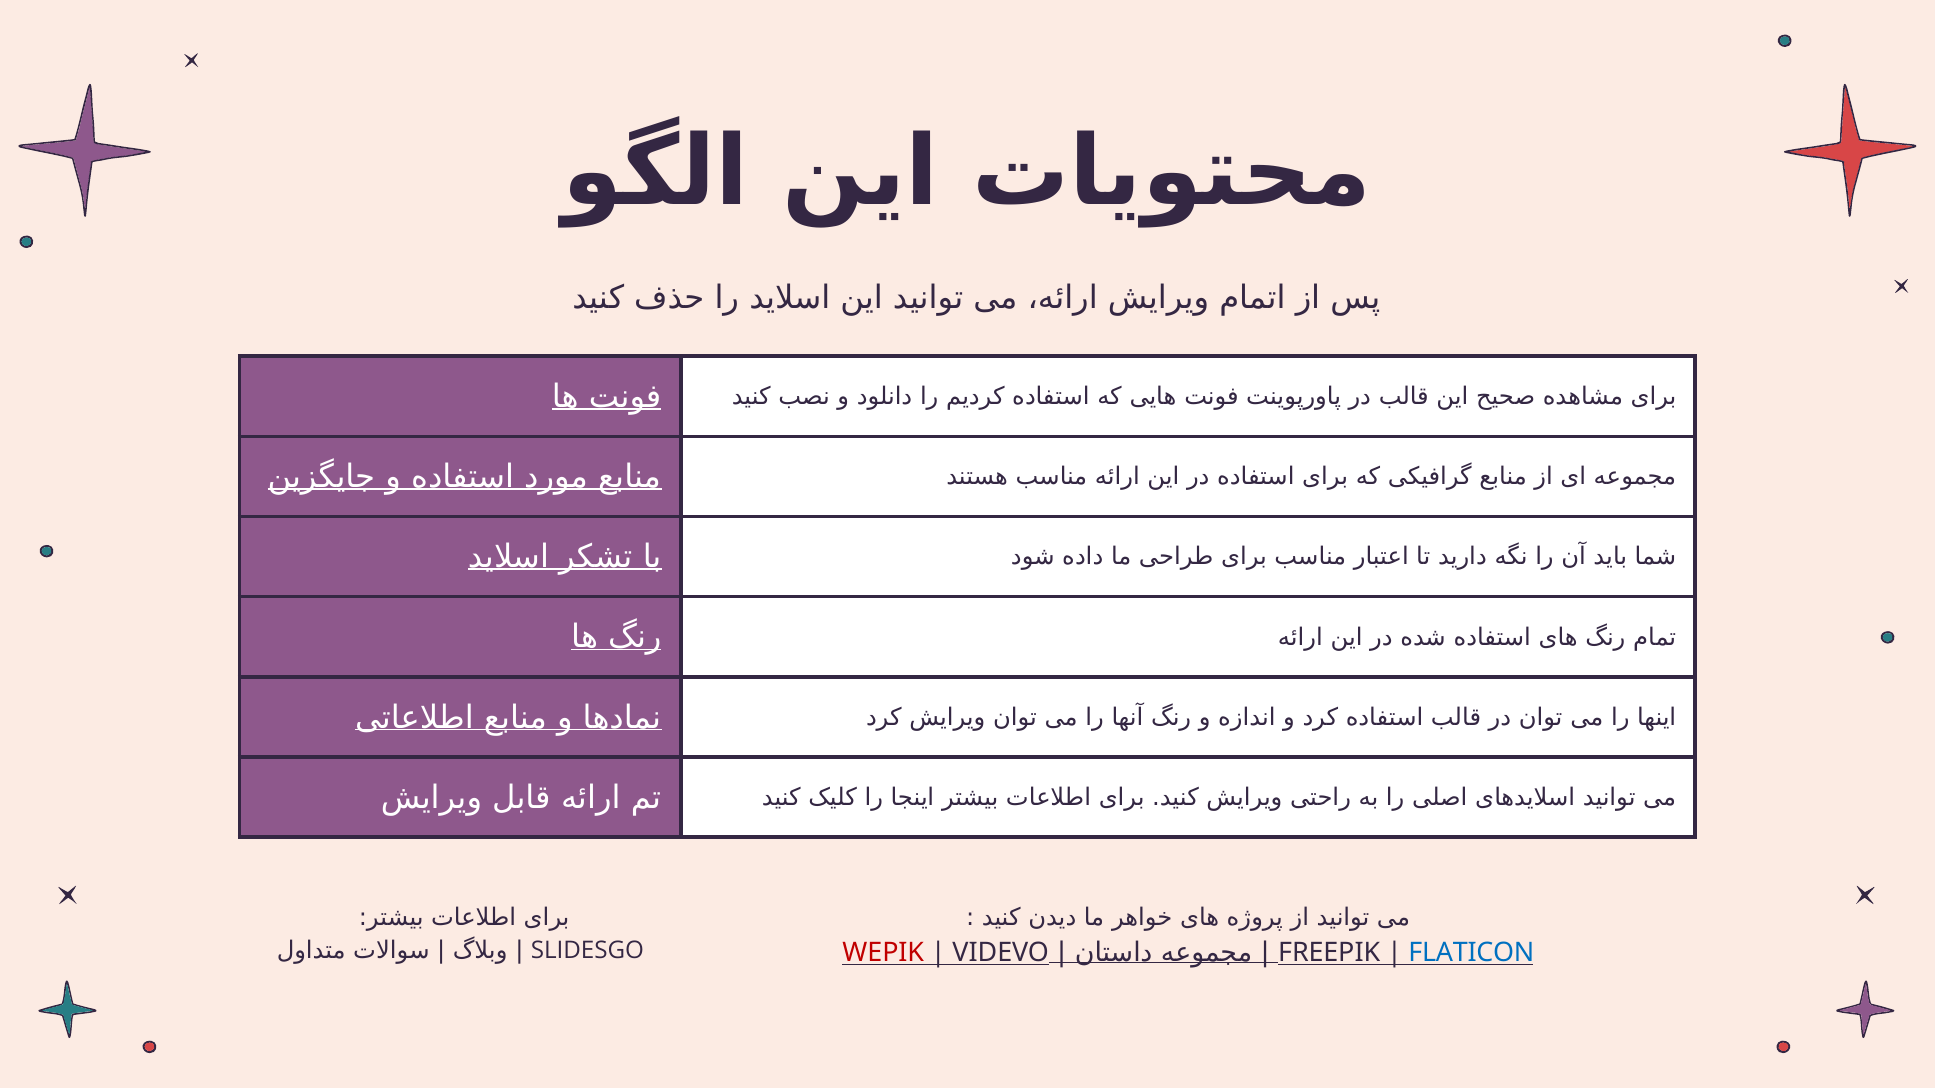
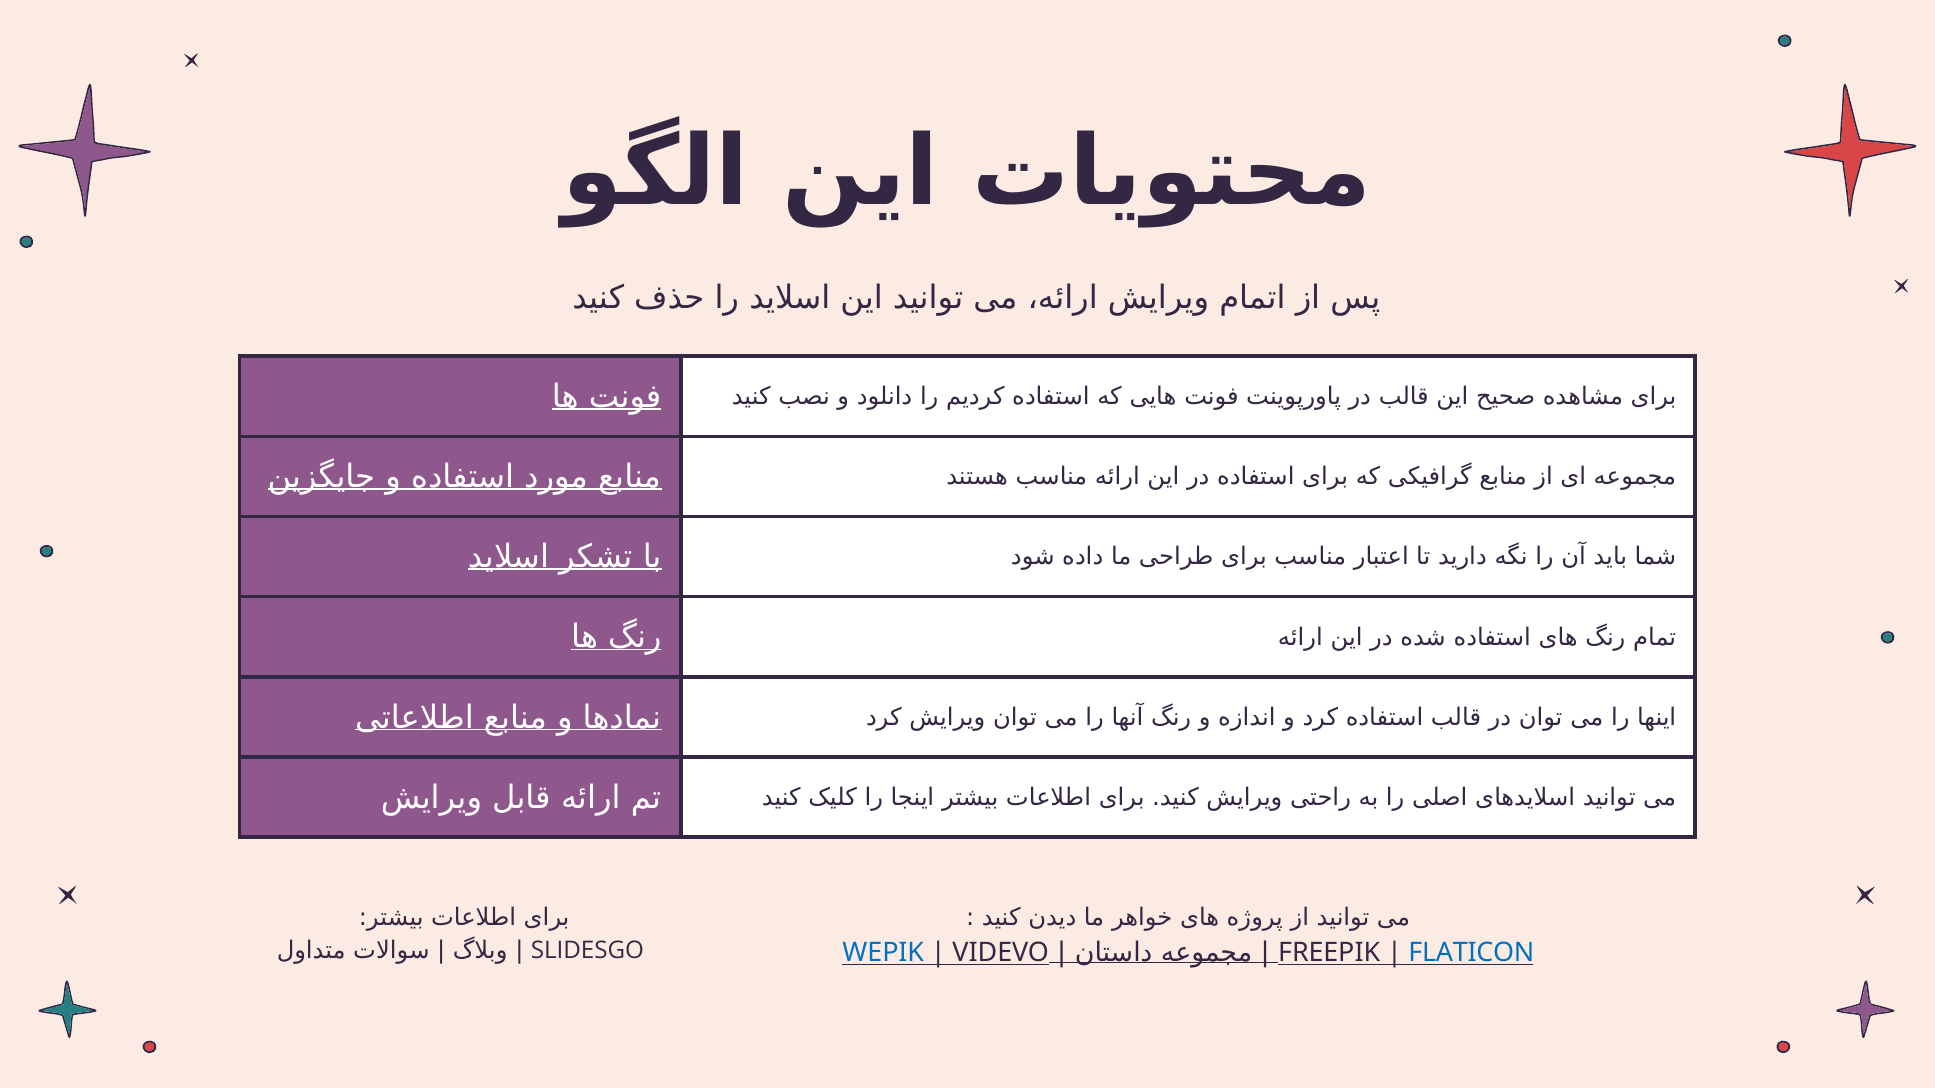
WEPIK colour: red -> blue (883, 953)
